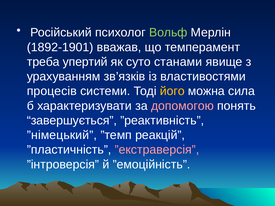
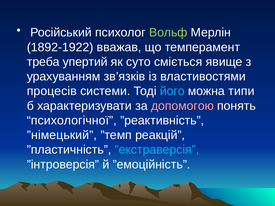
1892-1901: 1892-1901 -> 1892-1922 (60, 47)
станами: станами -> сміється (178, 62)
його colour: yellow -> light blue (172, 91)
сила: сила -> типи (241, 91)
завершується: завершується -> психологічної (72, 121)
”екстраверсія colour: pink -> light blue (157, 150)
